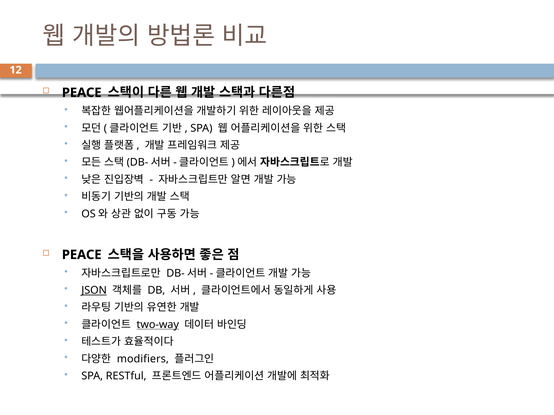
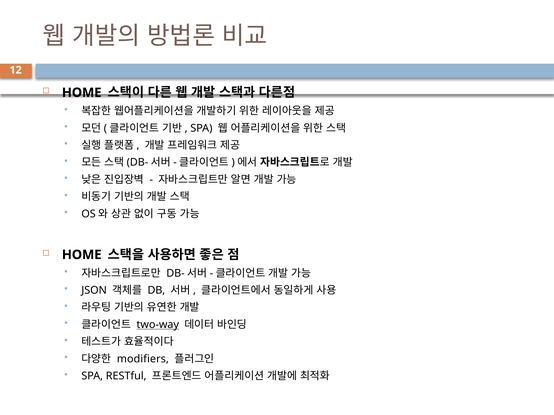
PEACE: PEACE -> HOME (82, 93)
PEACE: PEACE -> HOME (82, 255)
JSON underline: present -> none (94, 291)
